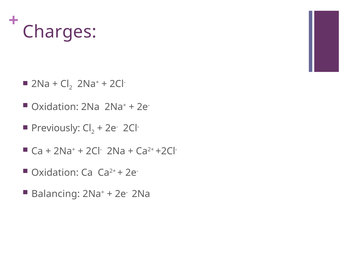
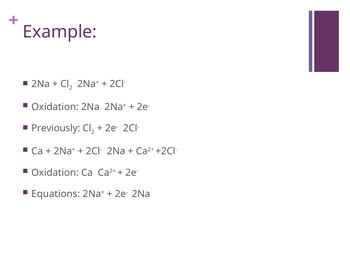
Charges: Charges -> Example (60, 32)
Balancing: Balancing -> Equations (56, 194)
